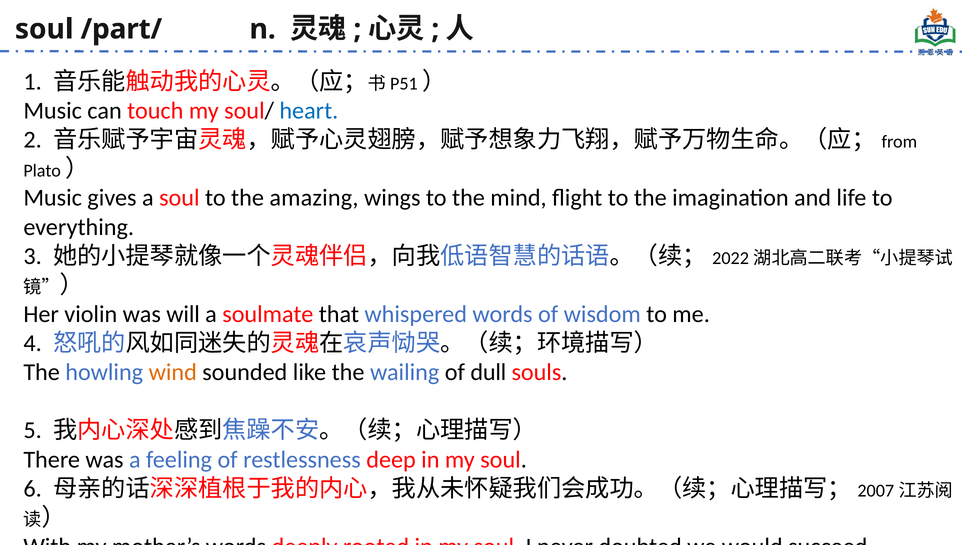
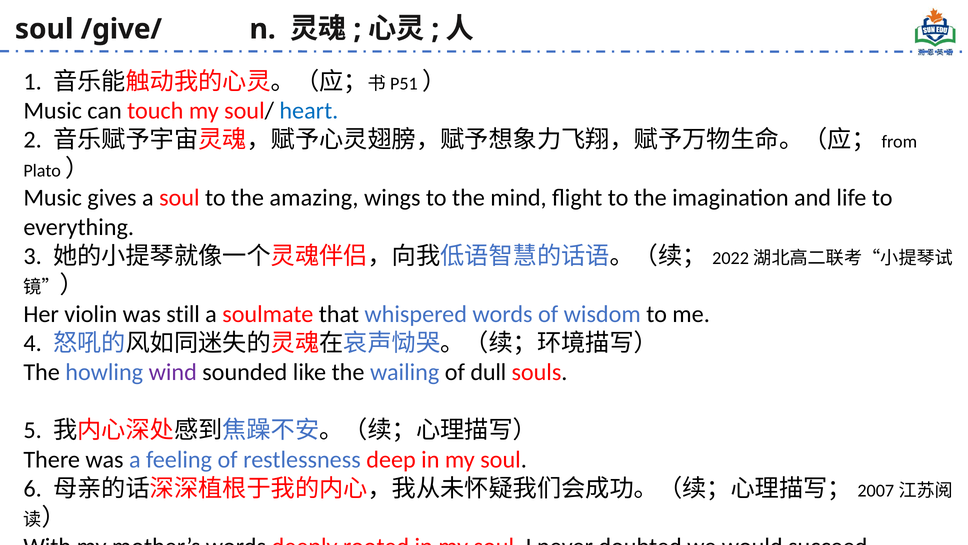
/part/: /part/ -> /give/ (121, 29)
will: will -> still (183, 314)
wind colour: orange -> purple (173, 372)
